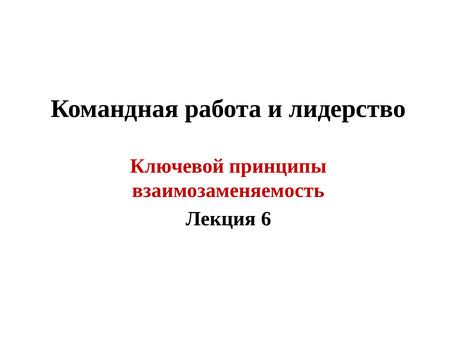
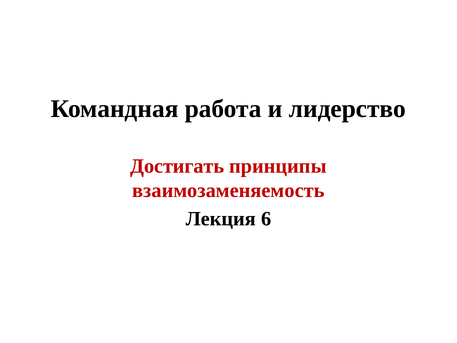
Ключевой: Ключевой -> Достигать (177, 166)
